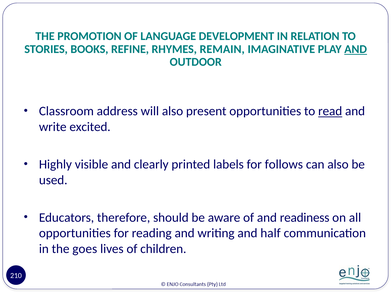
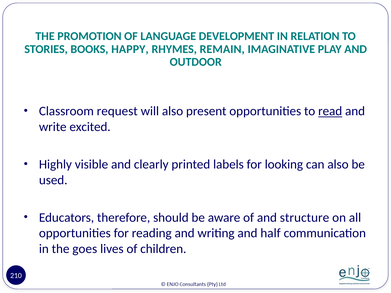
REFINE: REFINE -> HAPPY (130, 49)
AND underline: present -> none (356, 49)
address: address -> request (117, 111)
follows: follows -> looking (284, 165)
readiness: readiness -> structure (305, 218)
